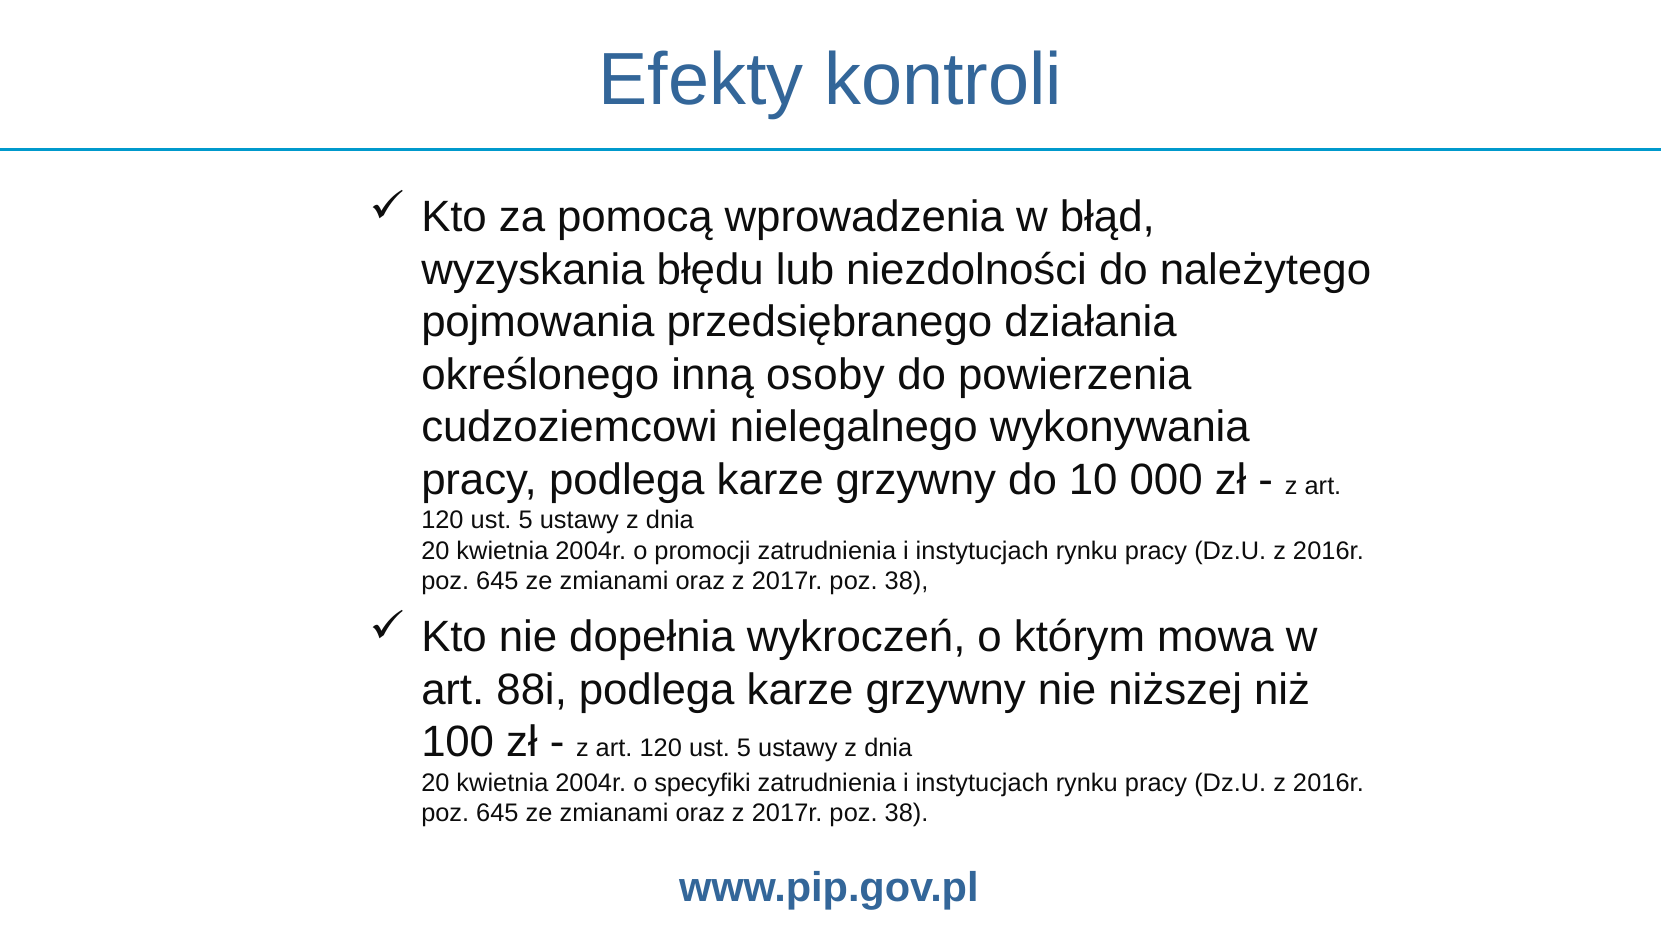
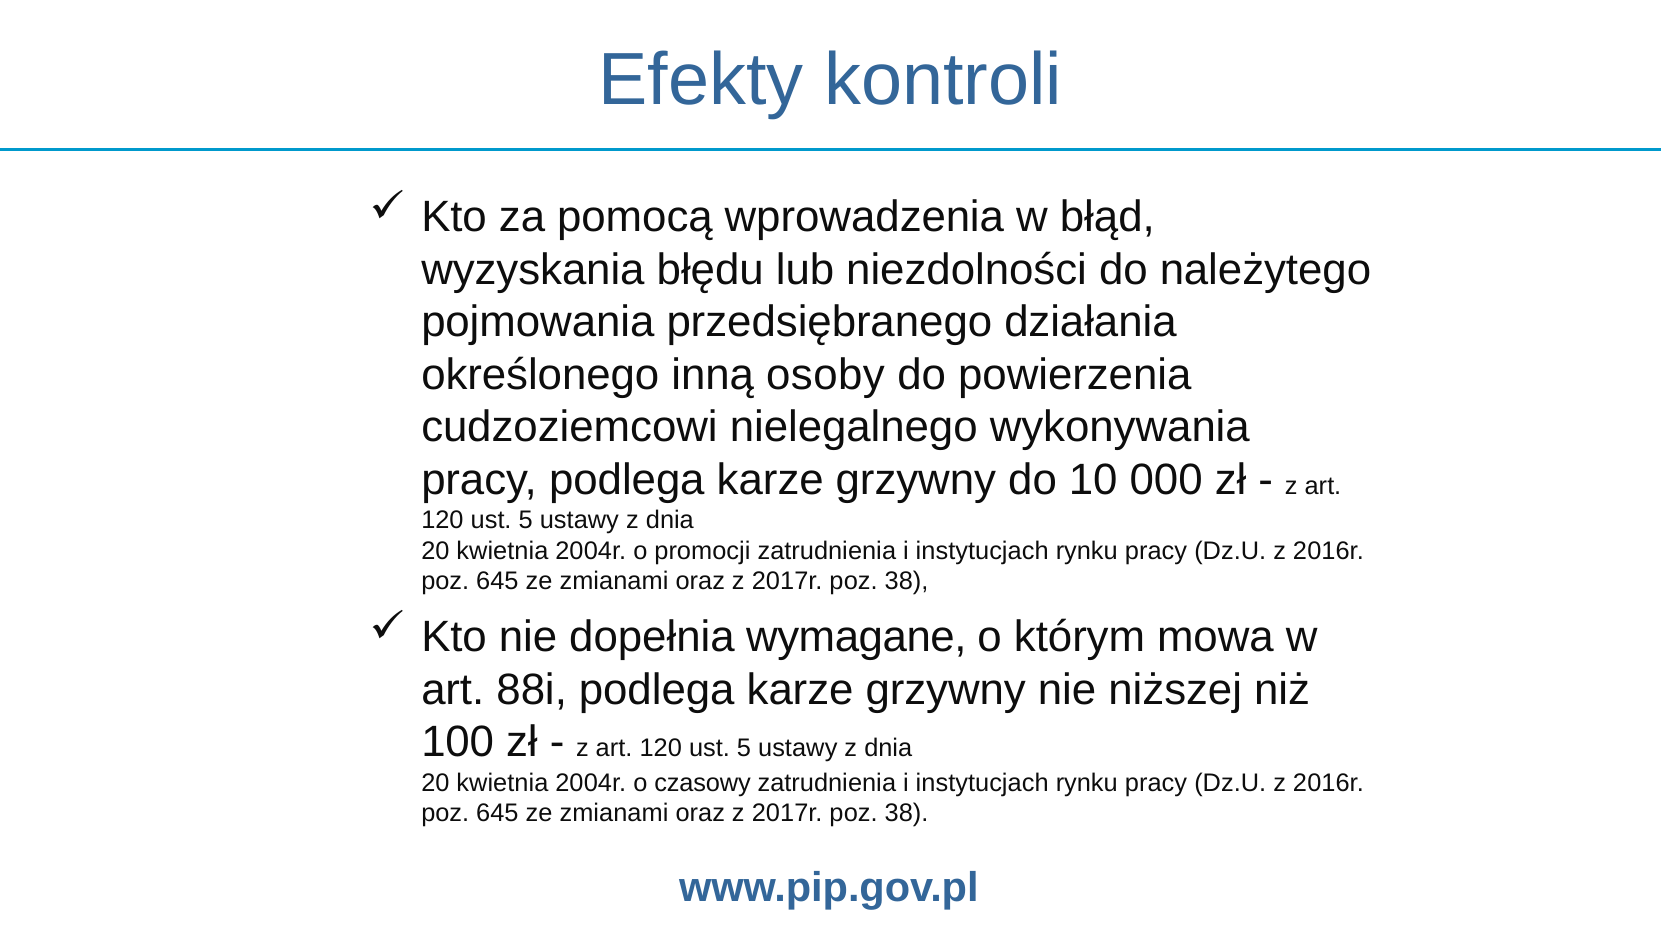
wykroczeń: wykroczeń -> wymagane (856, 637)
specyfiki: specyfiki -> czasowy (703, 782)
